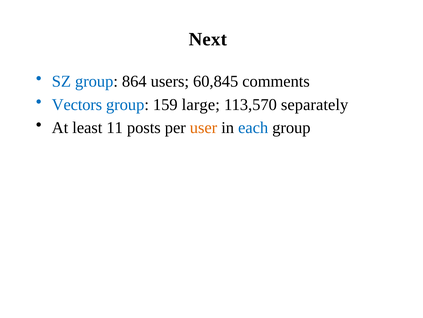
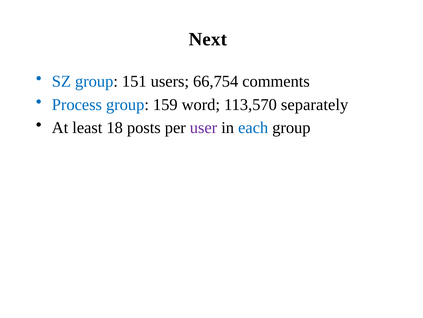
864: 864 -> 151 (134, 81)
60,845: 60,845 -> 66,754 (216, 81)
Vectors: Vectors -> Process (77, 104)
large: large -> word (201, 104)
11: 11 -> 18 (115, 127)
user colour: orange -> purple (204, 127)
